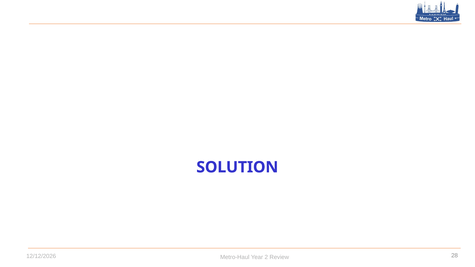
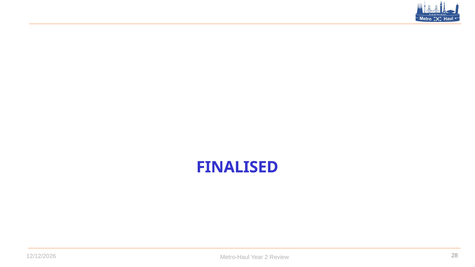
SOLUTION: SOLUTION -> FINALISED (237, 167)
